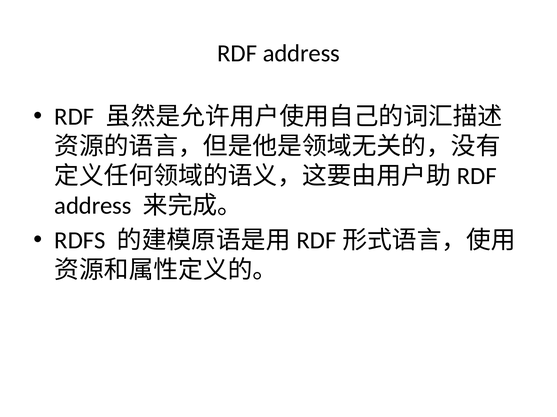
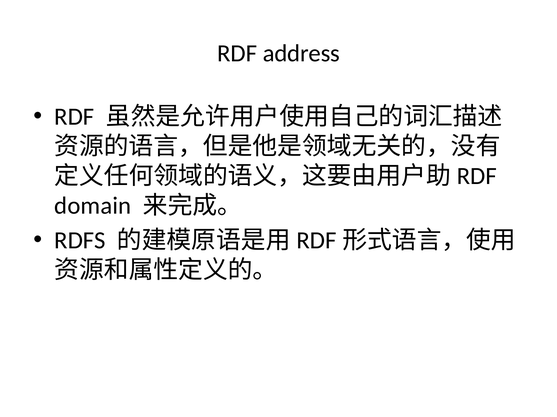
address: address -> domain (93, 206)
